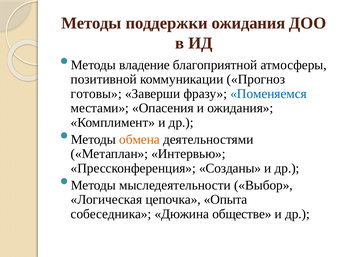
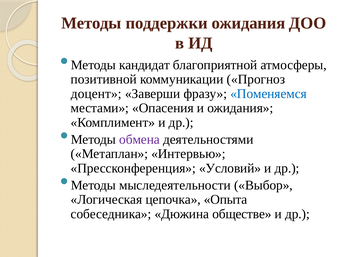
владение: владение -> кандидат (144, 65)
готовы: готовы -> доцент (96, 93)
обмена colour: orange -> purple (139, 139)
Созданы: Созданы -> Условий (230, 168)
